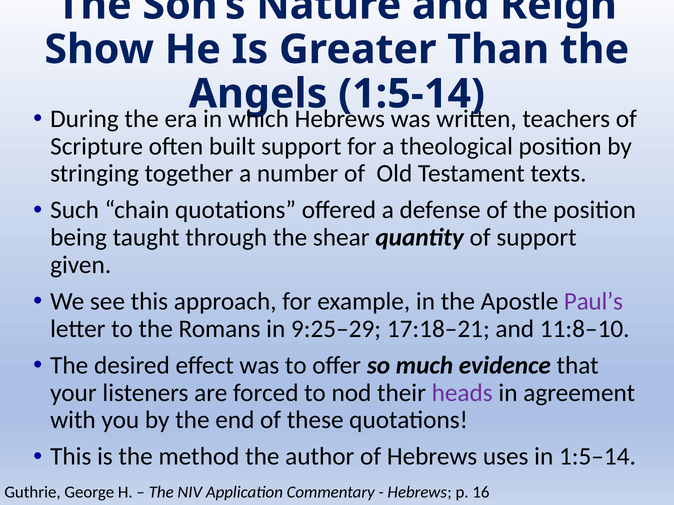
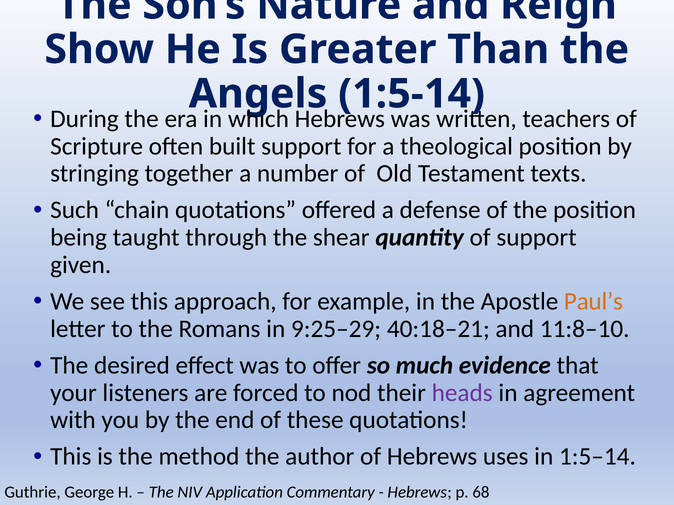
Paul’s colour: purple -> orange (593, 302)
17:18–21: 17:18–21 -> 40:18–21 (438, 329)
16: 16 -> 68 (481, 493)
